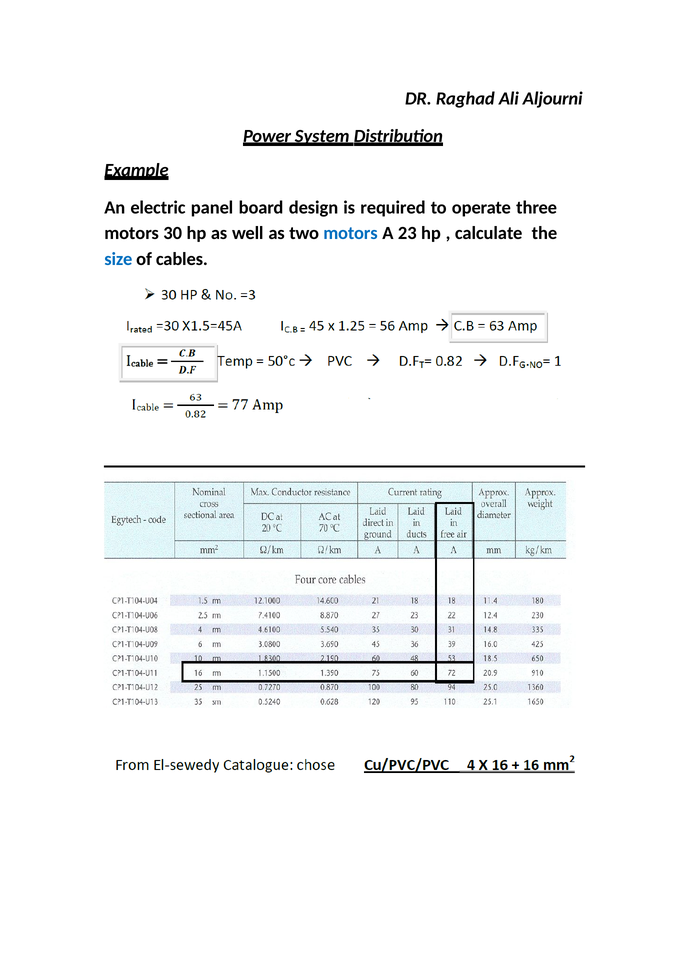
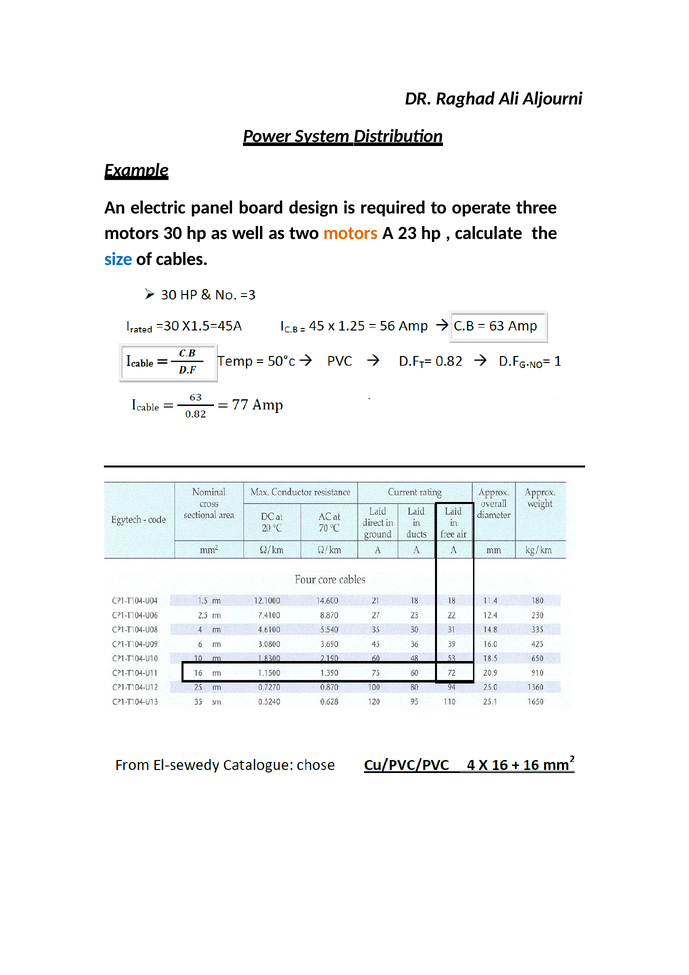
motors colour: blue -> orange (350, 233)
